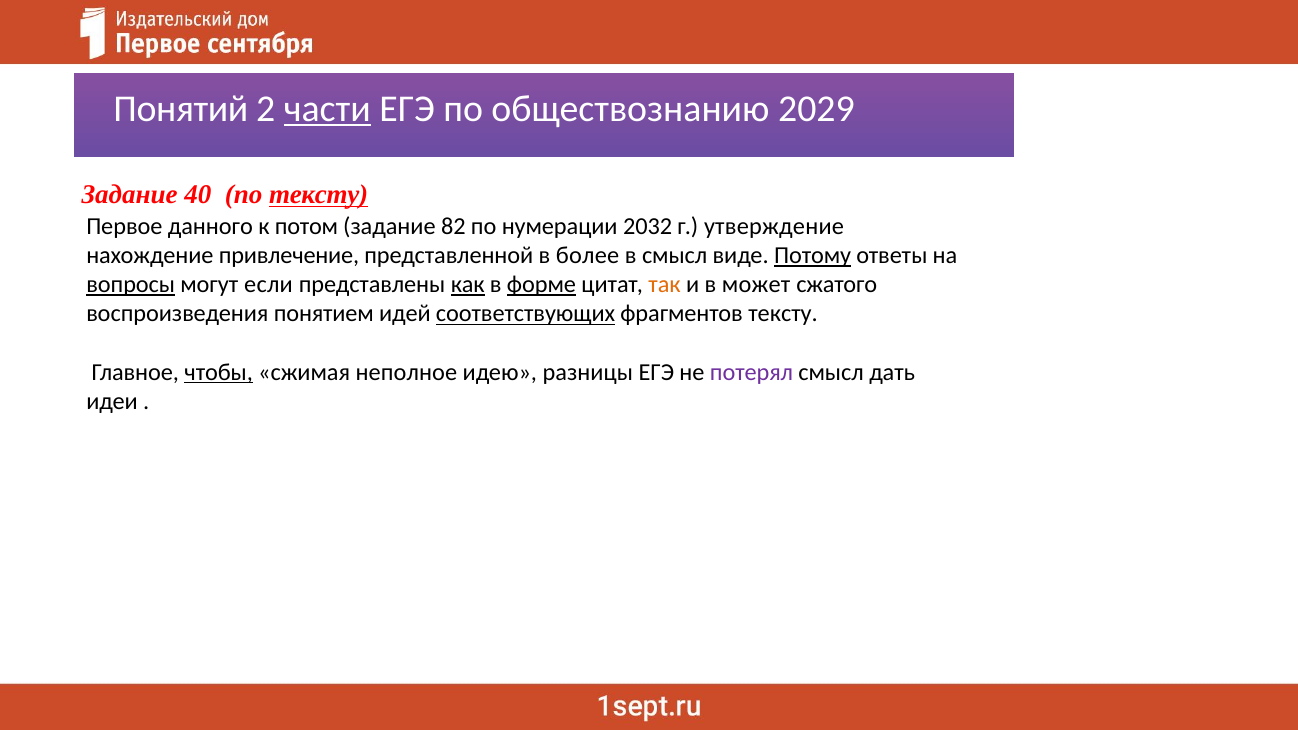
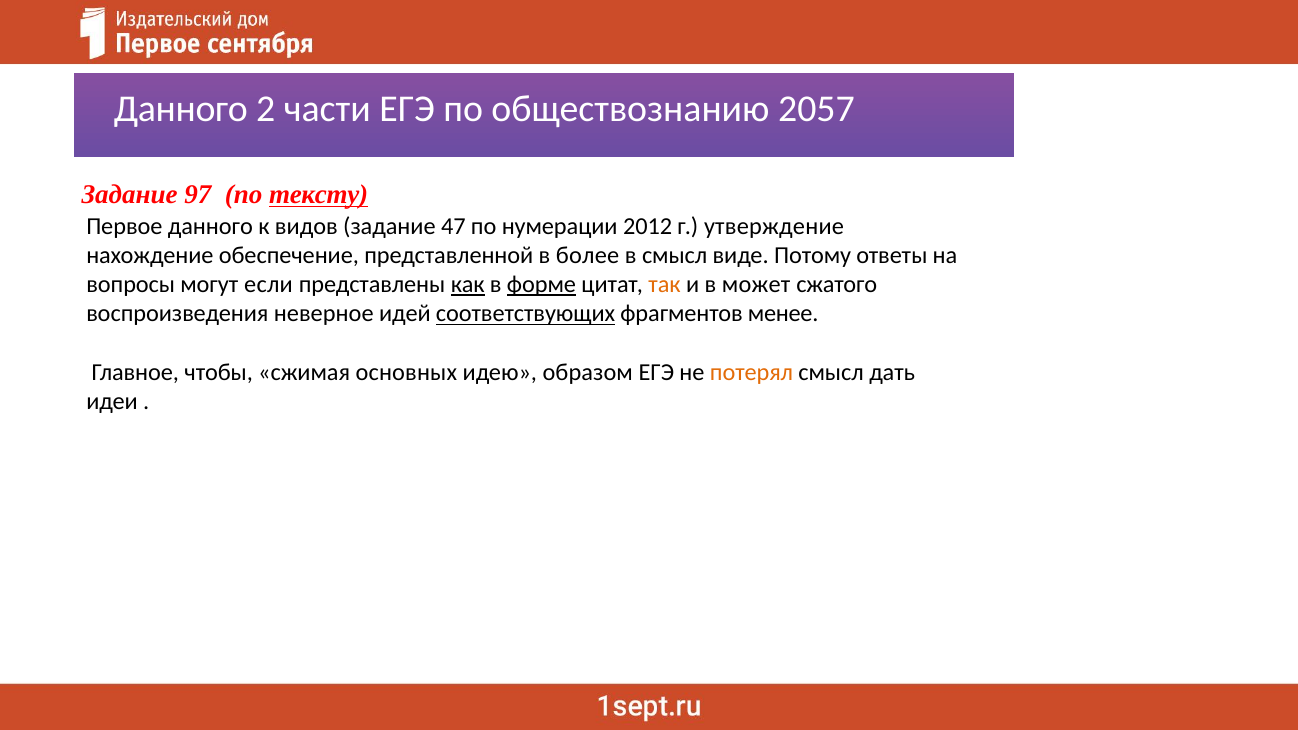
Понятий: Понятий -> Данного (181, 109)
части underline: present -> none (327, 109)
2029: 2029 -> 2057 (816, 109)
40: 40 -> 97 (198, 195)
потом: потом -> видов (306, 226)
82: 82 -> 47 (453, 226)
2032: 2032 -> 2012 (648, 226)
привлечение: привлечение -> обеспечение (289, 256)
Потому underline: present -> none (813, 256)
вопросы underline: present -> none (131, 285)
понятием: понятием -> неверное (324, 314)
фрагментов тексту: тексту -> менее (783, 314)
чтобы underline: present -> none (219, 372)
неполное: неполное -> основных (406, 372)
разницы: разницы -> образом (588, 372)
потерял colour: purple -> orange (752, 372)
